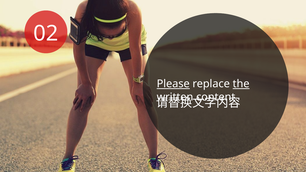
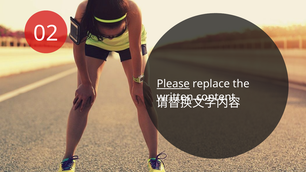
the underline: present -> none (241, 84)
